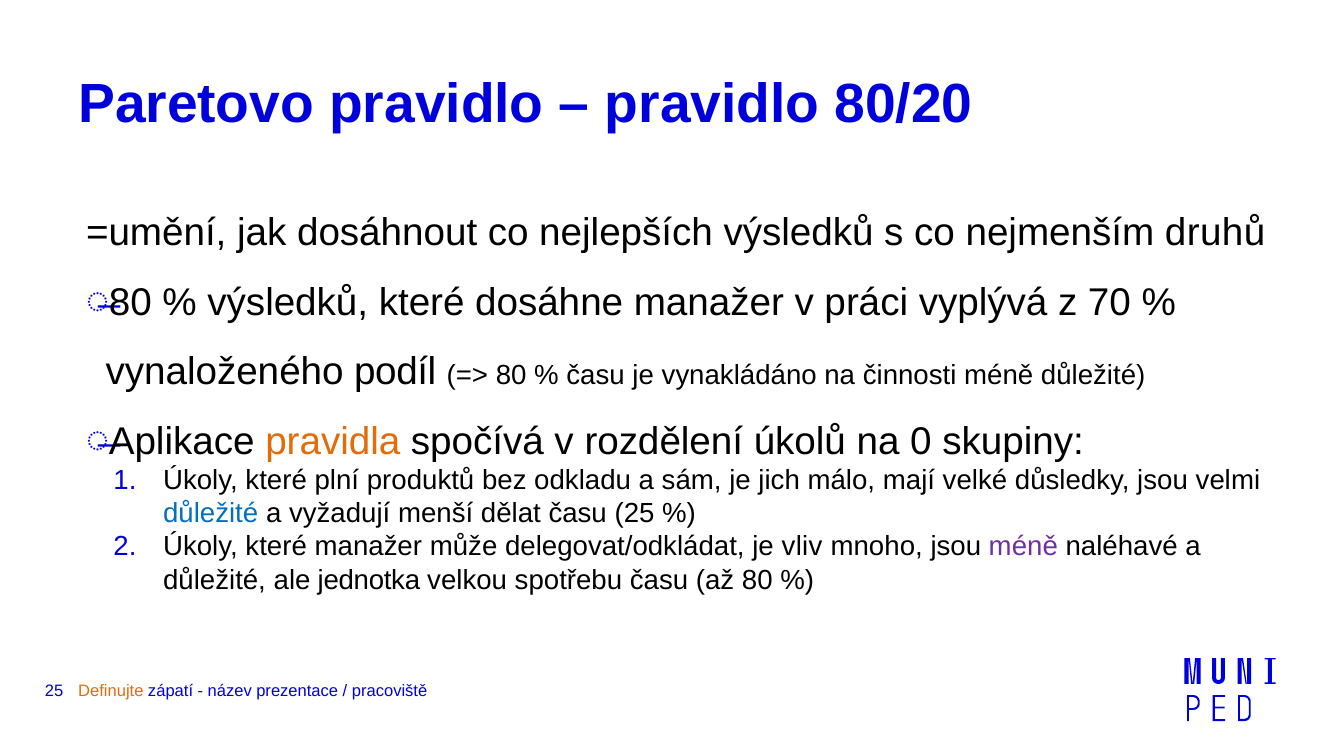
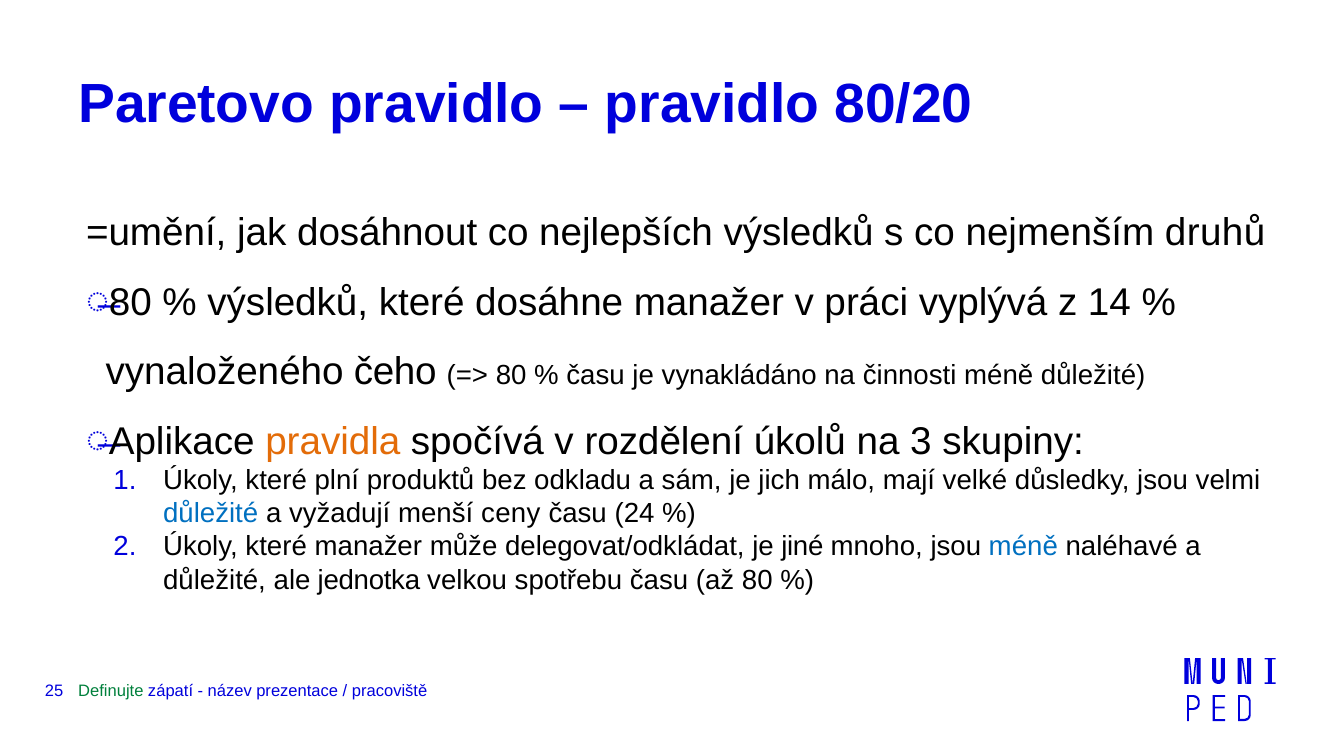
70: 70 -> 14 (1109, 303)
podíl: podíl -> čeho (395, 372)
0: 0 -> 3 (921, 442)
dělat: dělat -> ceny (511, 514)
času 25: 25 -> 24 (635, 514)
vliv: vliv -> jiné (802, 547)
méně colour: purple -> blue (1023, 547)
Definujte colour: orange -> green (111, 692)
